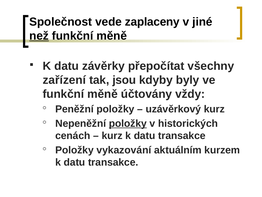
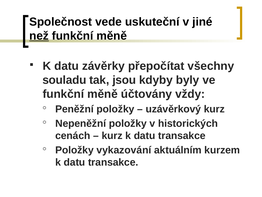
zaplaceny: zaplaceny -> uskuteční (152, 22)
zařízení: zařízení -> souladu (64, 80)
položky underline: present -> none (128, 123)
